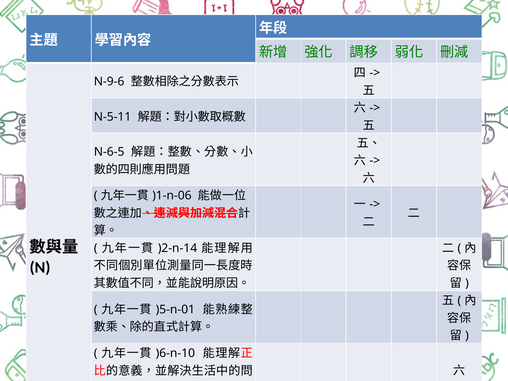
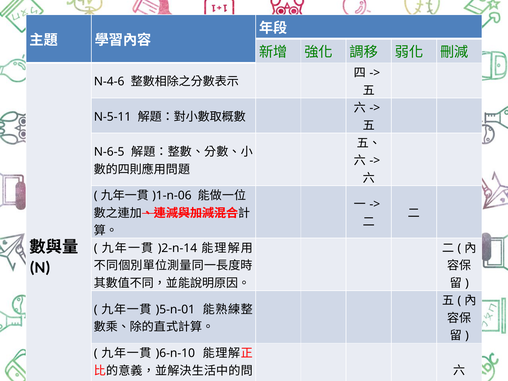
N-9-6: N-9-6 -> N-4-6 (109, 82)
